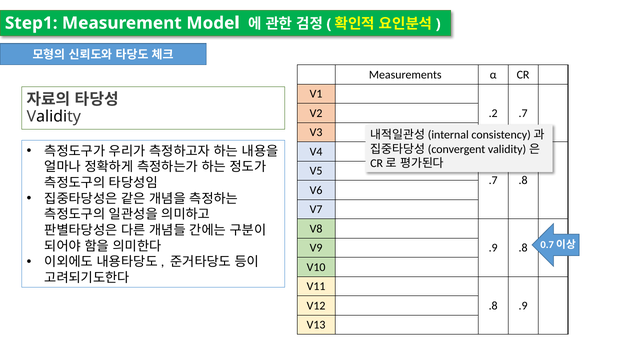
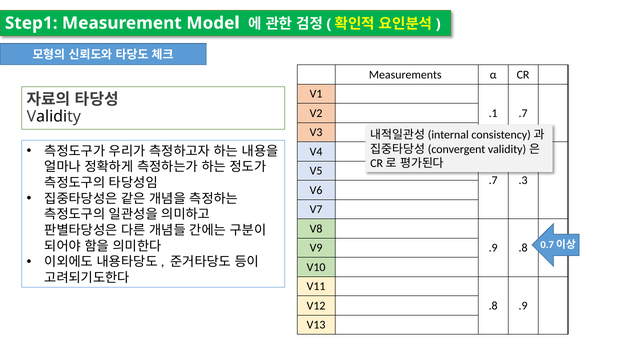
.2: .2 -> .1 (493, 113)
.7 .8: .8 -> .3 (523, 181)
